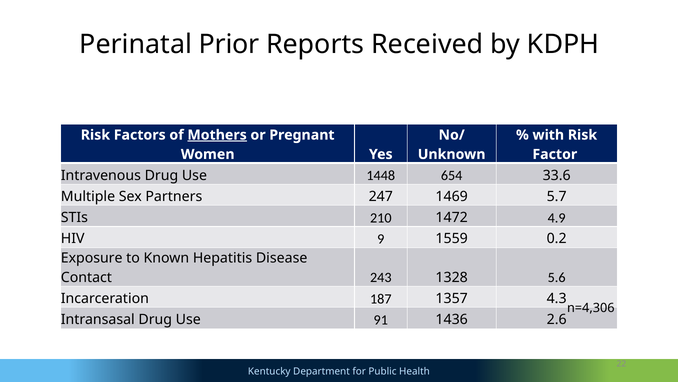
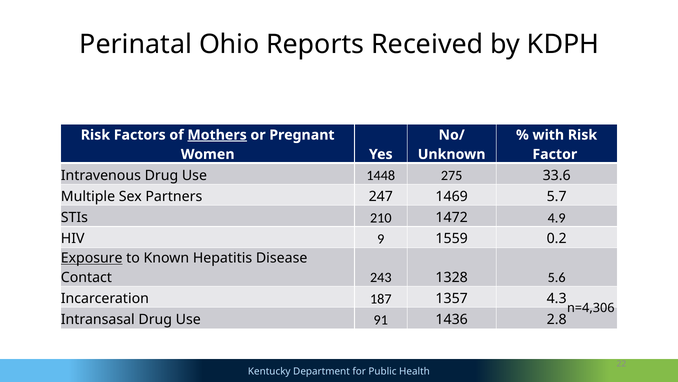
Prior: Prior -> Ohio (229, 44)
654: 654 -> 275 (452, 175)
Exposure underline: none -> present (92, 258)
2.6: 2.6 -> 2.8 (557, 319)
